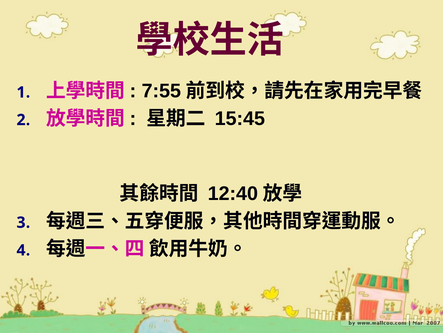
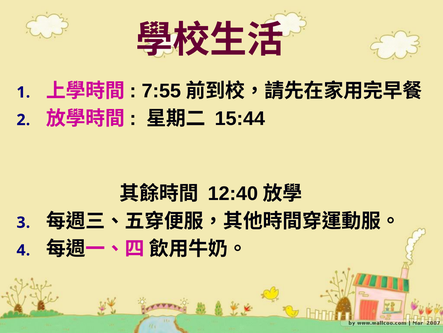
15:45: 15:45 -> 15:44 (240, 118)
